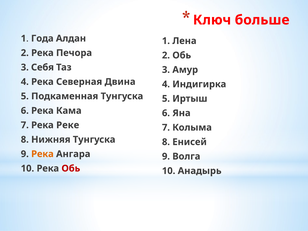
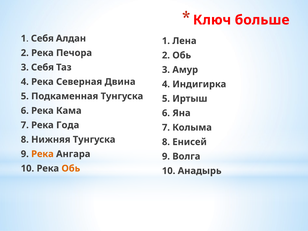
Года: Года -> Себя (42, 38)
Реке: Реке -> Года (68, 125)
Обь colour: red -> orange (71, 168)
